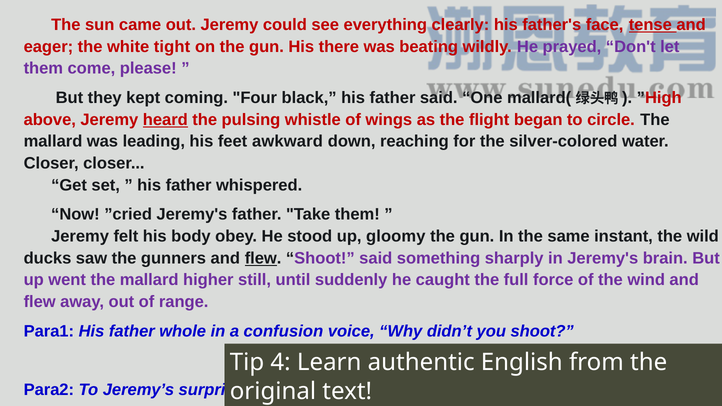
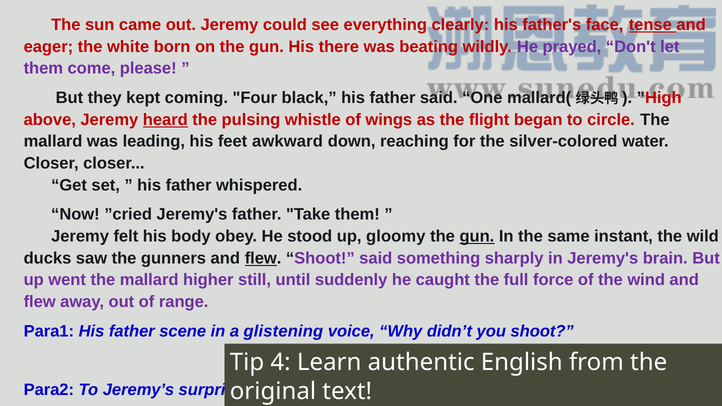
tight: tight -> born (172, 47)
gun underline: none -> present (477, 236)
whole: whole -> scene (183, 331)
confusion: confusion -> glistening (283, 331)
